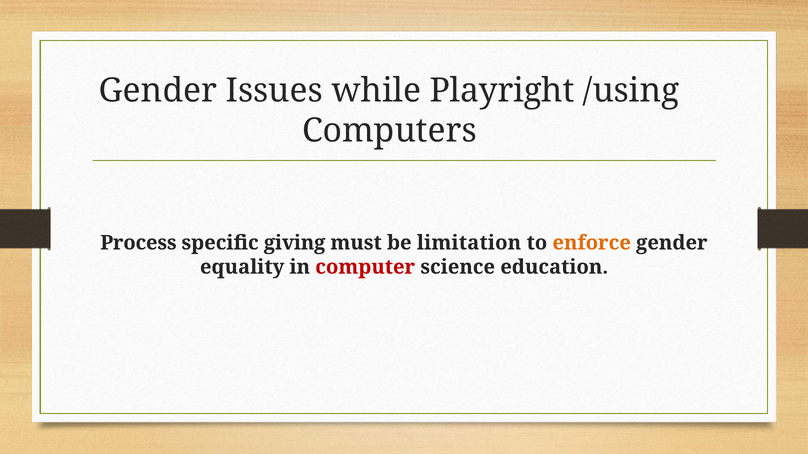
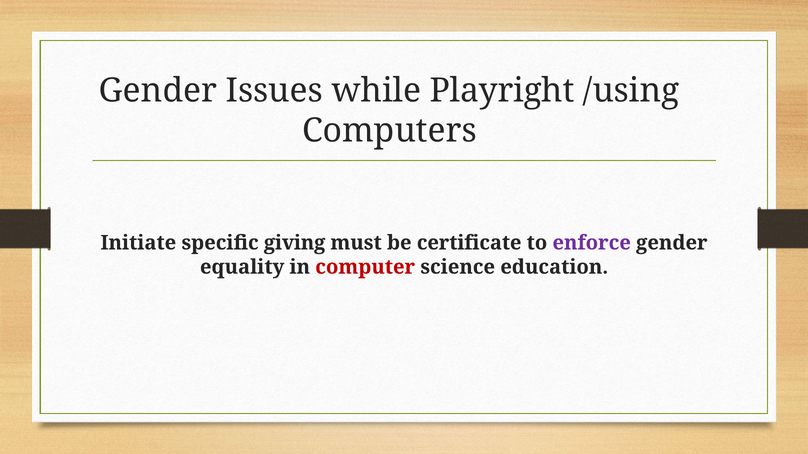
Process: Process -> Initiate (138, 243)
limitation: limitation -> certificate (469, 243)
enforce colour: orange -> purple (592, 243)
